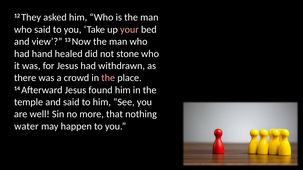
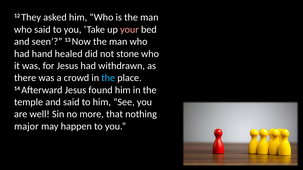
view: view -> seen (47, 42)
the colour: pink -> light blue (108, 78)
water: water -> major (26, 127)
